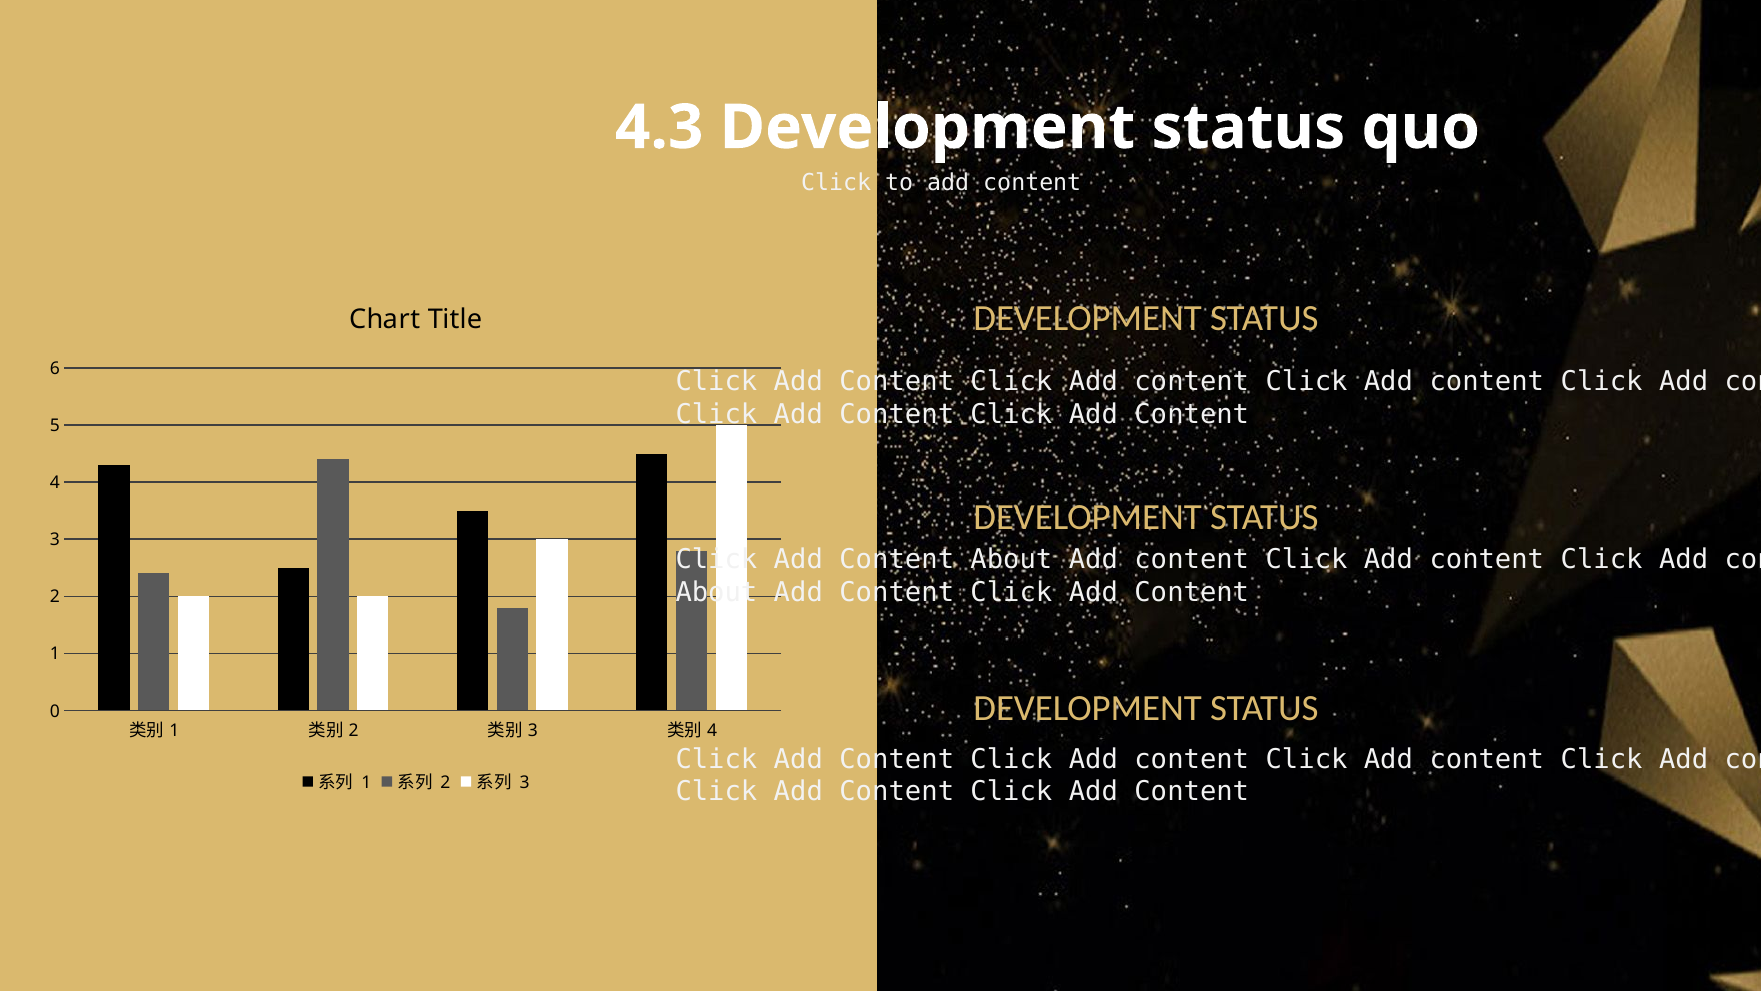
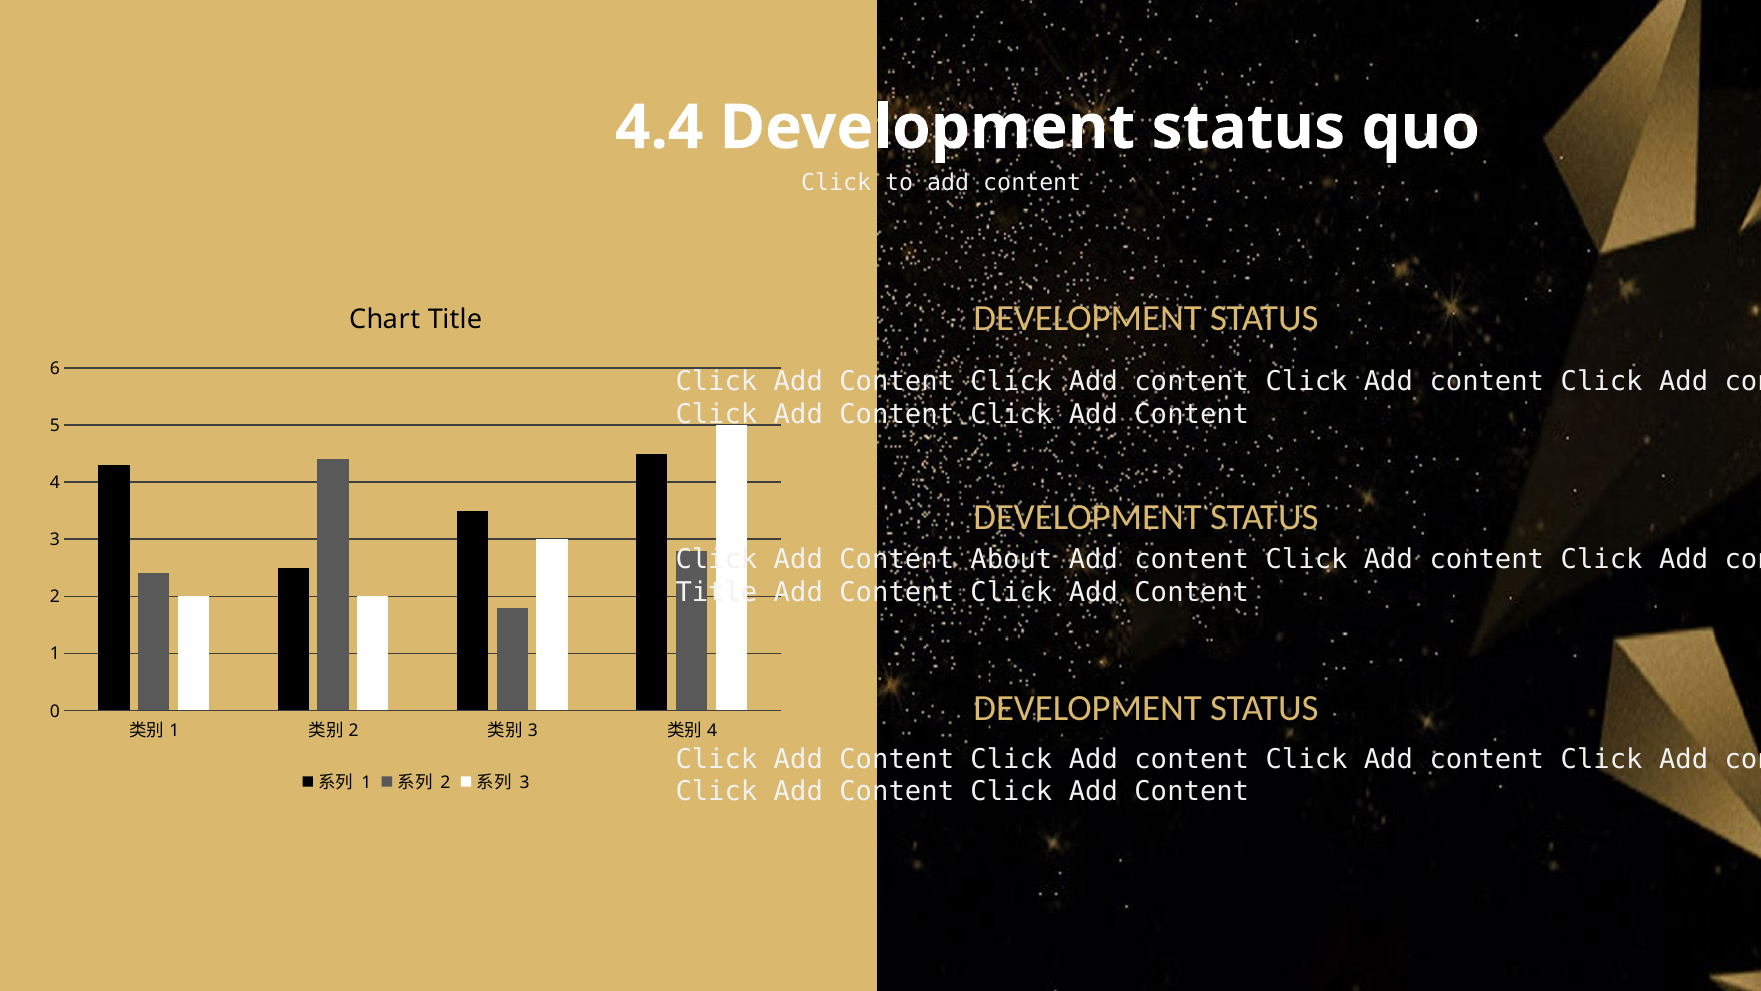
4.3: 4.3 -> 4.4 (659, 127)
About: About -> Title (716, 592)
